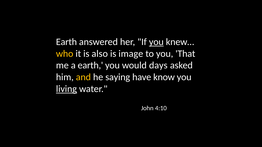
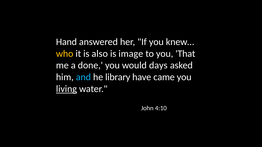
Earth: Earth -> Hand (66, 42)
you underline: present -> none (156, 42)
a earth: earth -> done (90, 66)
and colour: yellow -> light blue (83, 77)
saying: saying -> library (118, 77)
know: know -> came (164, 77)
